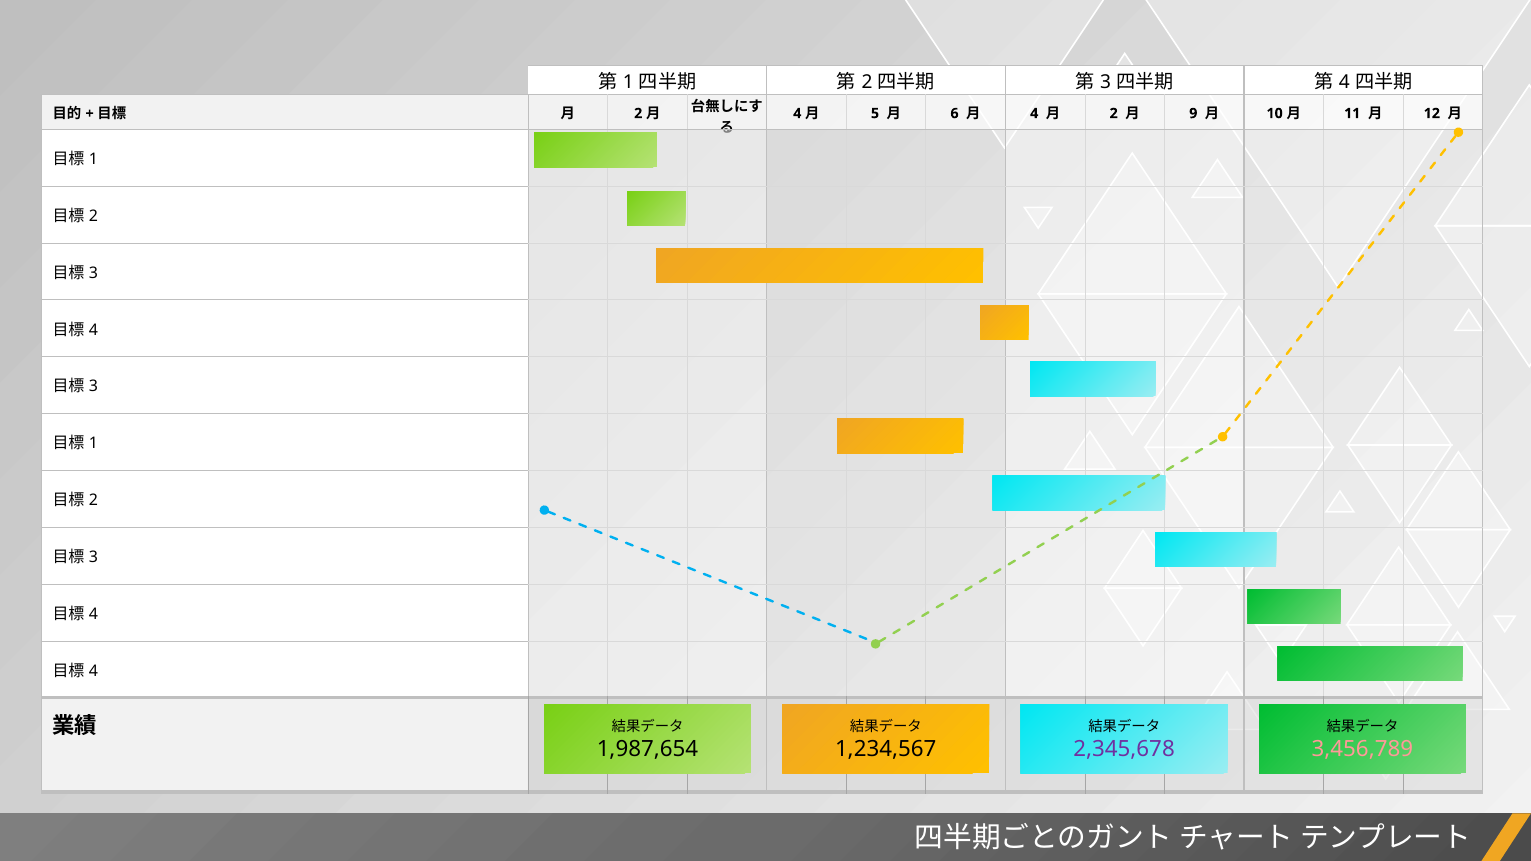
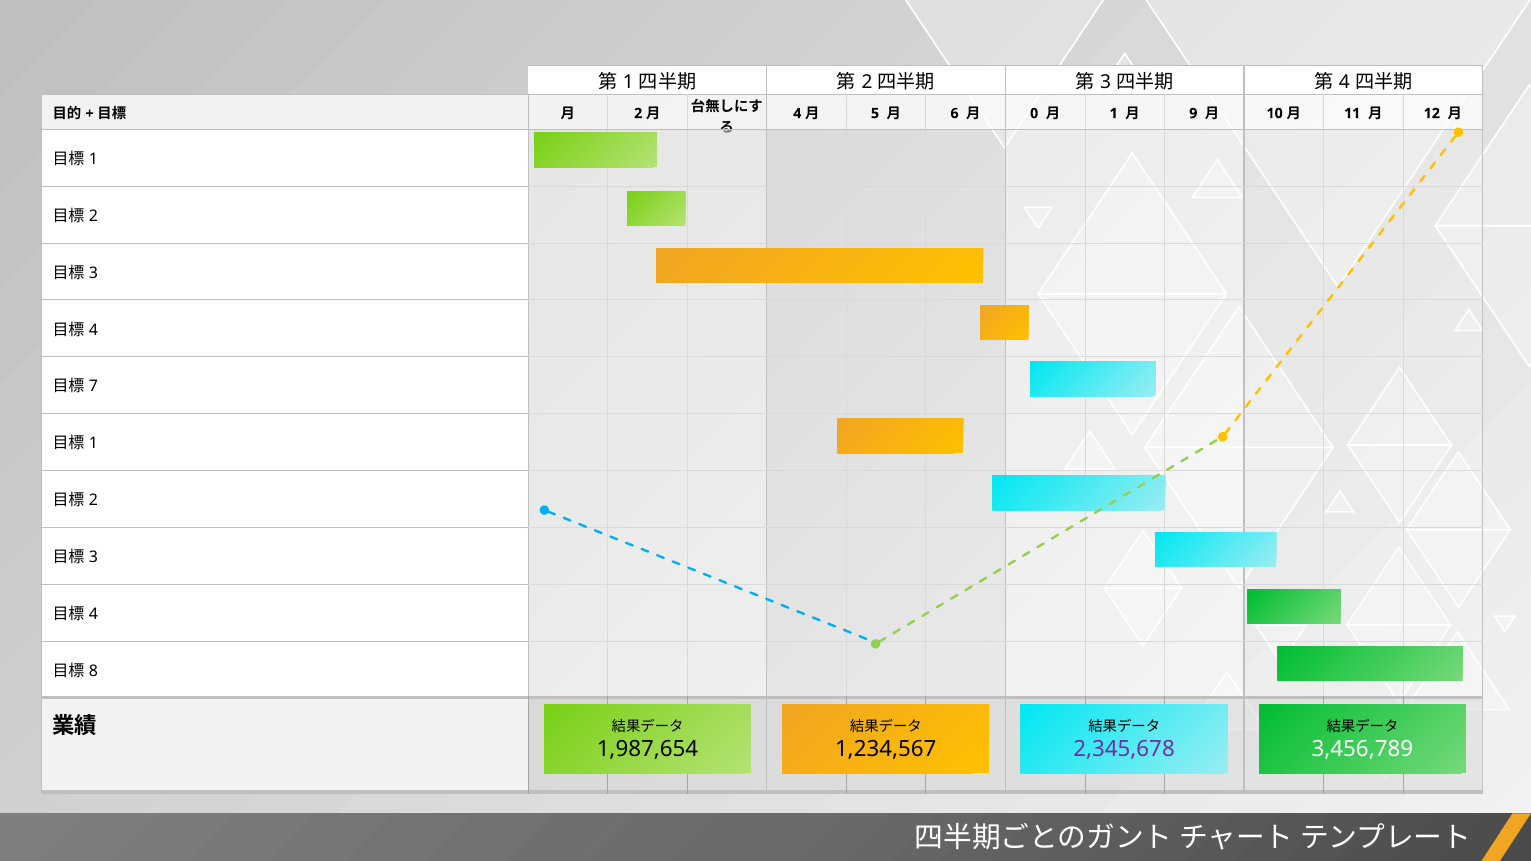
4: 4 -> 0 (1034, 113)
2: 2 -> 1 (1114, 113)
3: 3 -> 7 (93, 387)
4: 4 -> 8 (93, 671)
3,456,789 colour: pink -> white (1362, 749)
